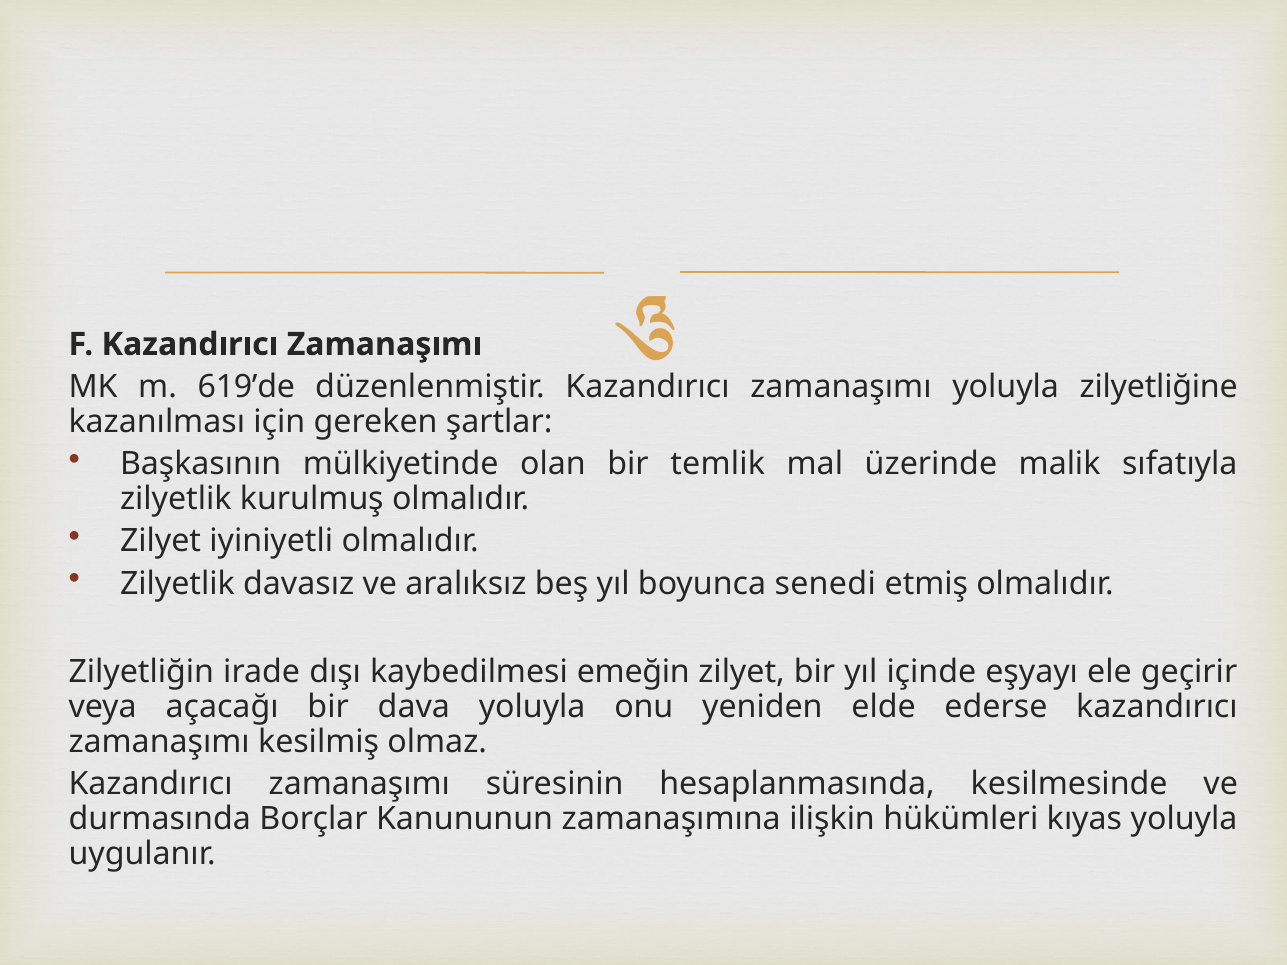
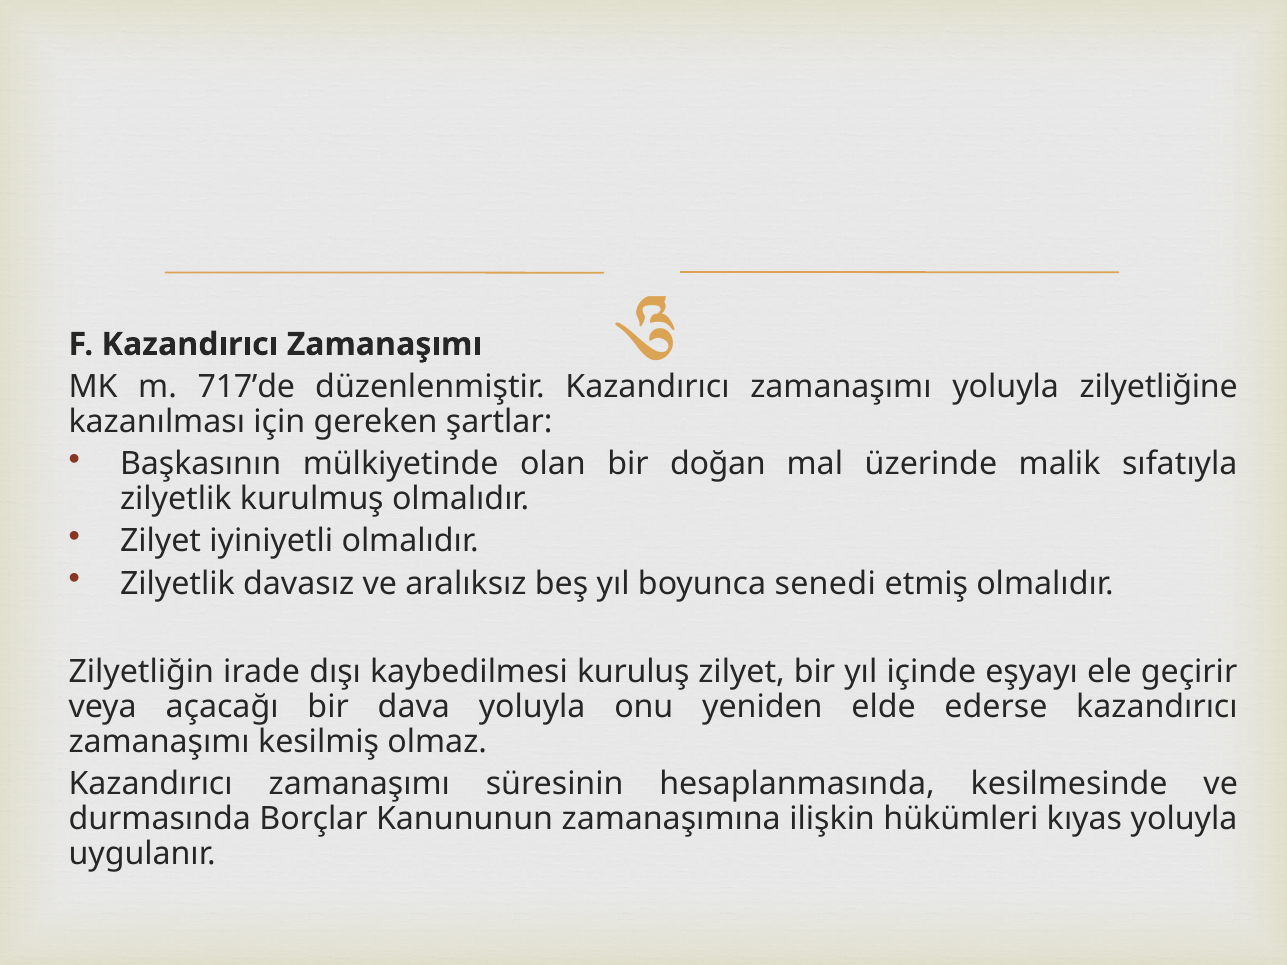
619’de: 619’de -> 717’de (246, 387)
temlik: temlik -> doğan (718, 464)
emeğin: emeğin -> kuruluş (633, 673)
